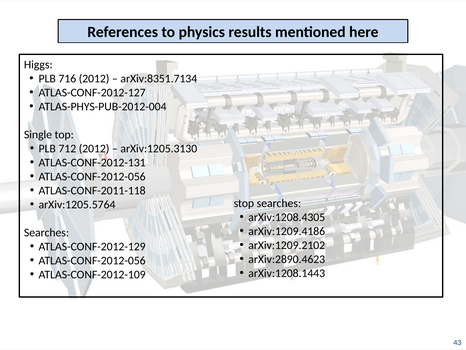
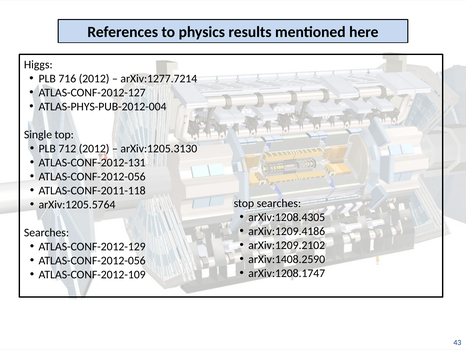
arXiv:8351.7134: arXiv:8351.7134 -> arXiv:1277.7214 (159, 78)
arXiv:2890.4623: arXiv:2890.4623 -> arXiv:1408.2590 (287, 259)
arXiv:1208.1443: arXiv:1208.1443 -> arXiv:1208.1747 (287, 273)
